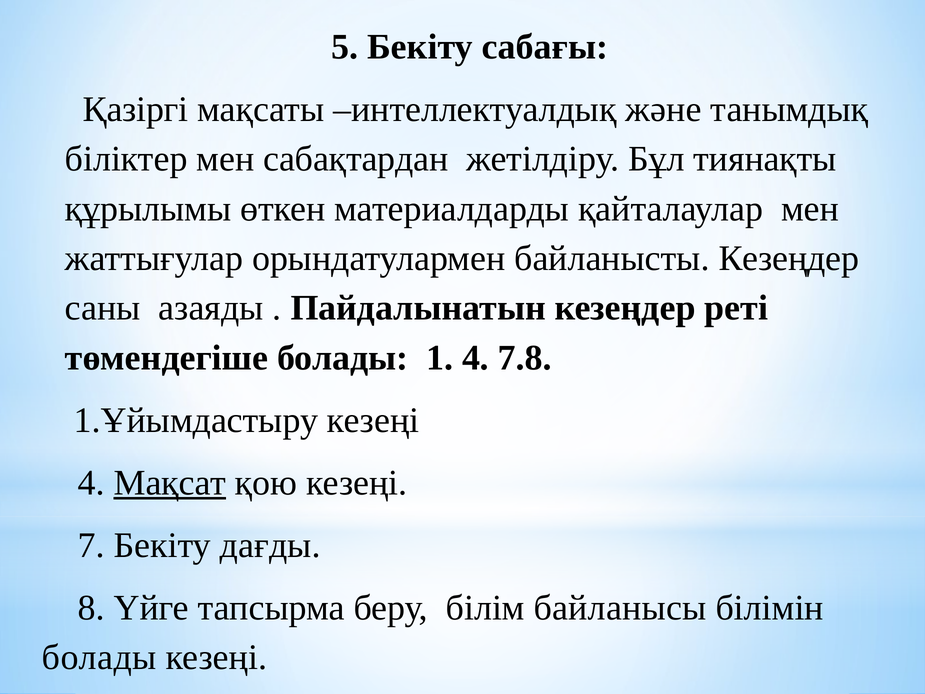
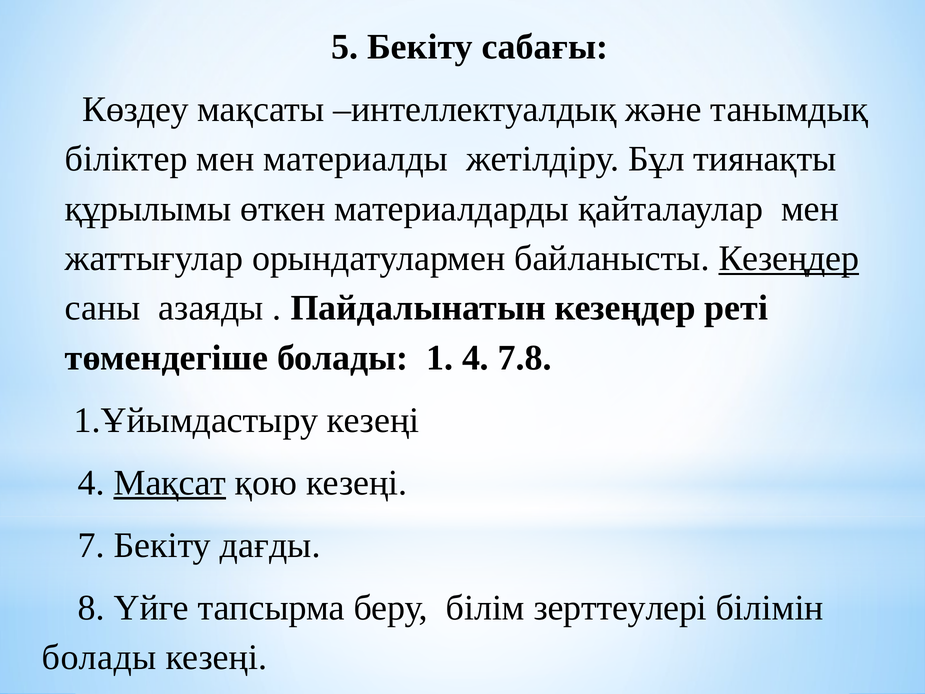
Қазіргі: Қазіргі -> Көздеу (136, 109)
сабақтардан: сабақтардан -> материалды (356, 159)
Кезеңдер underline: none -> present (789, 258)
байланысы: байланысы -> зерттеулері (620, 608)
